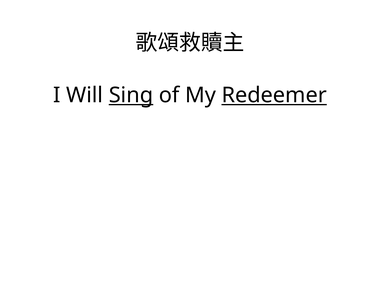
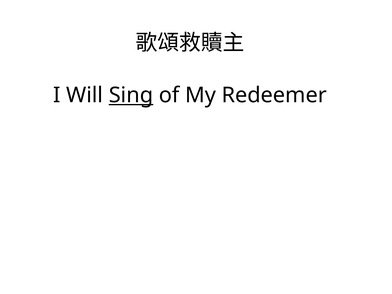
Redeemer underline: present -> none (274, 95)
